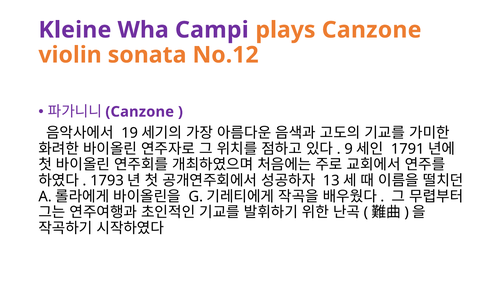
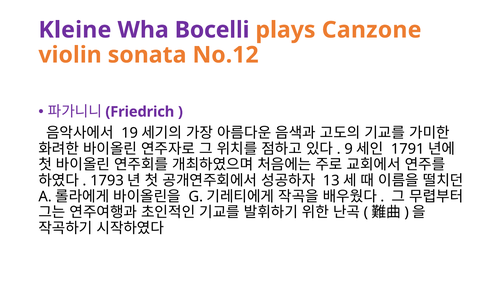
Campi: Campi -> Bocelli (212, 30)
Canzone: Canzone -> Friedrich (140, 112)
